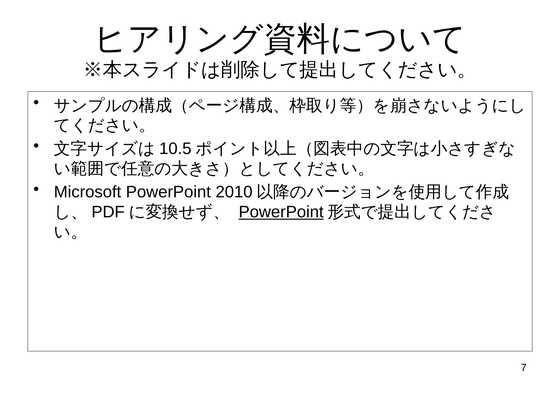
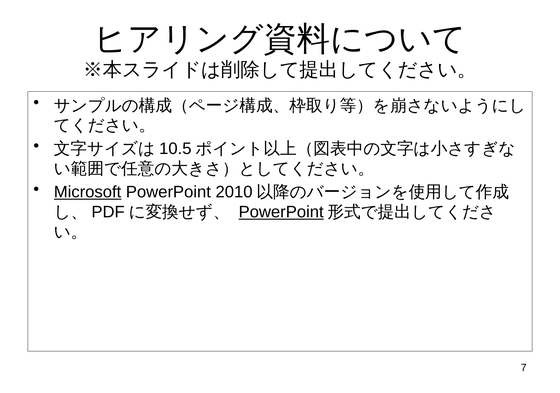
Microsoft underline: none -> present (88, 192)
